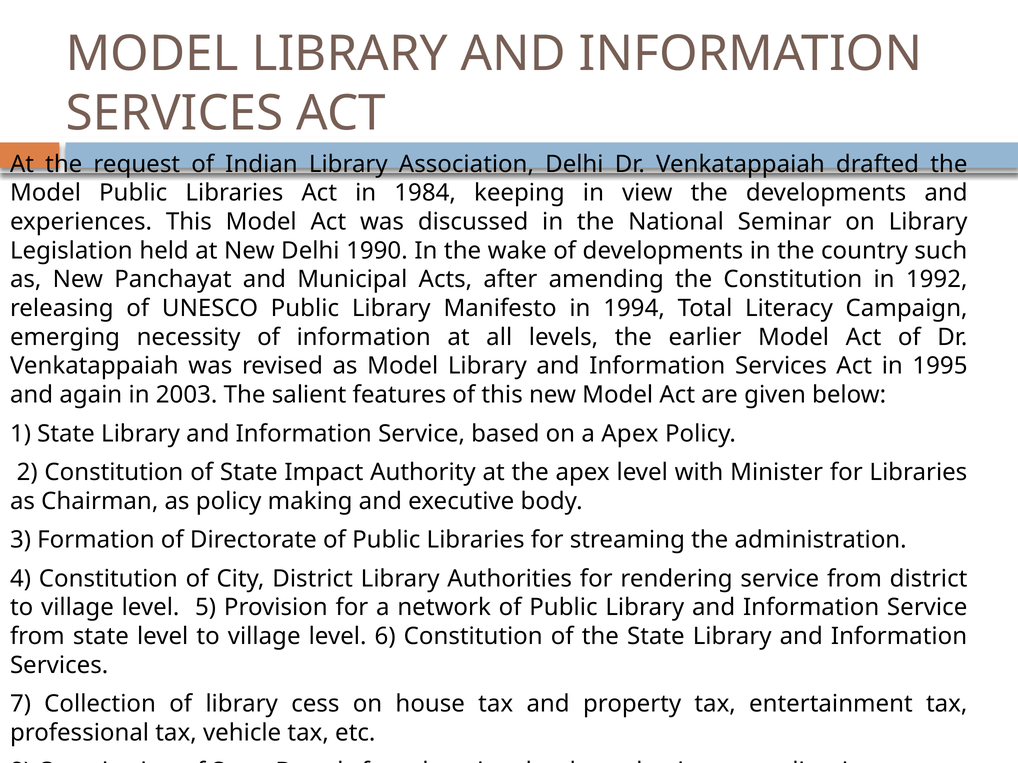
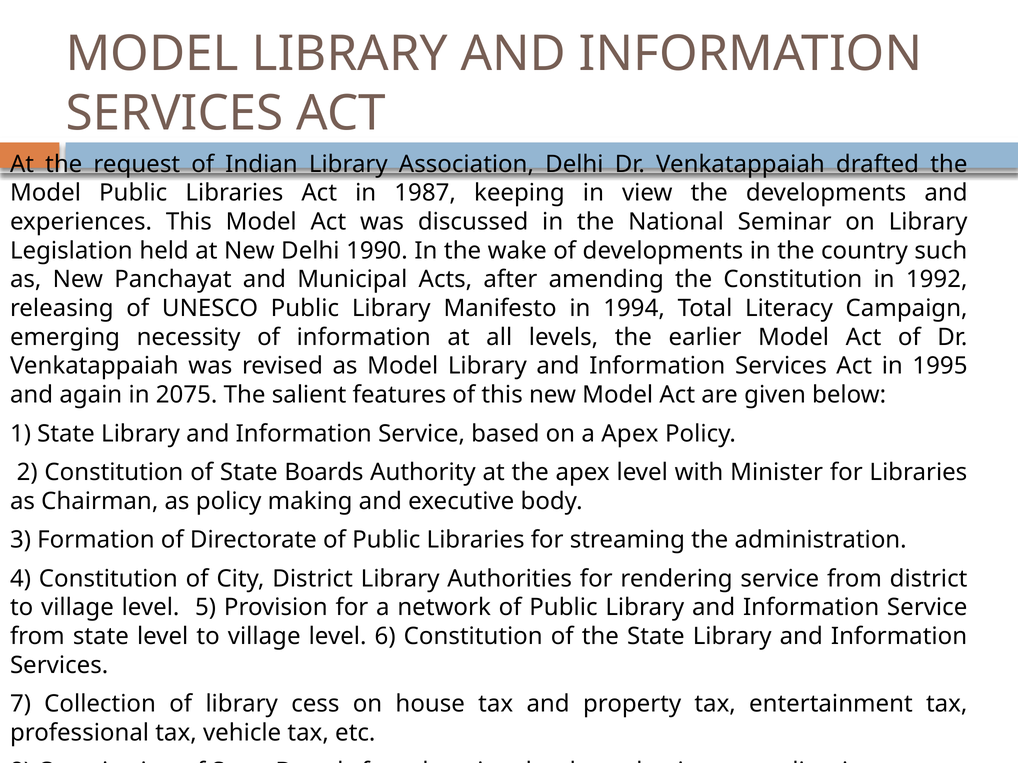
1984: 1984 -> 1987 (425, 193)
2003: 2003 -> 2075 (187, 395)
Impact: Impact -> Boards (324, 473)
